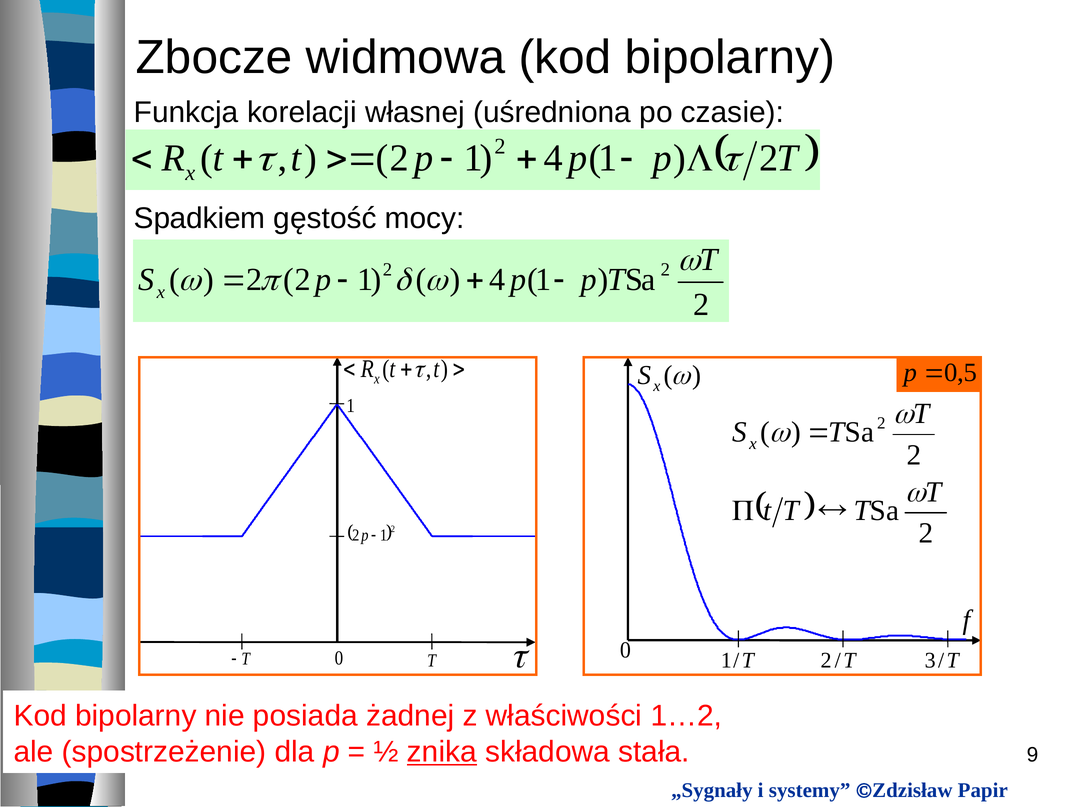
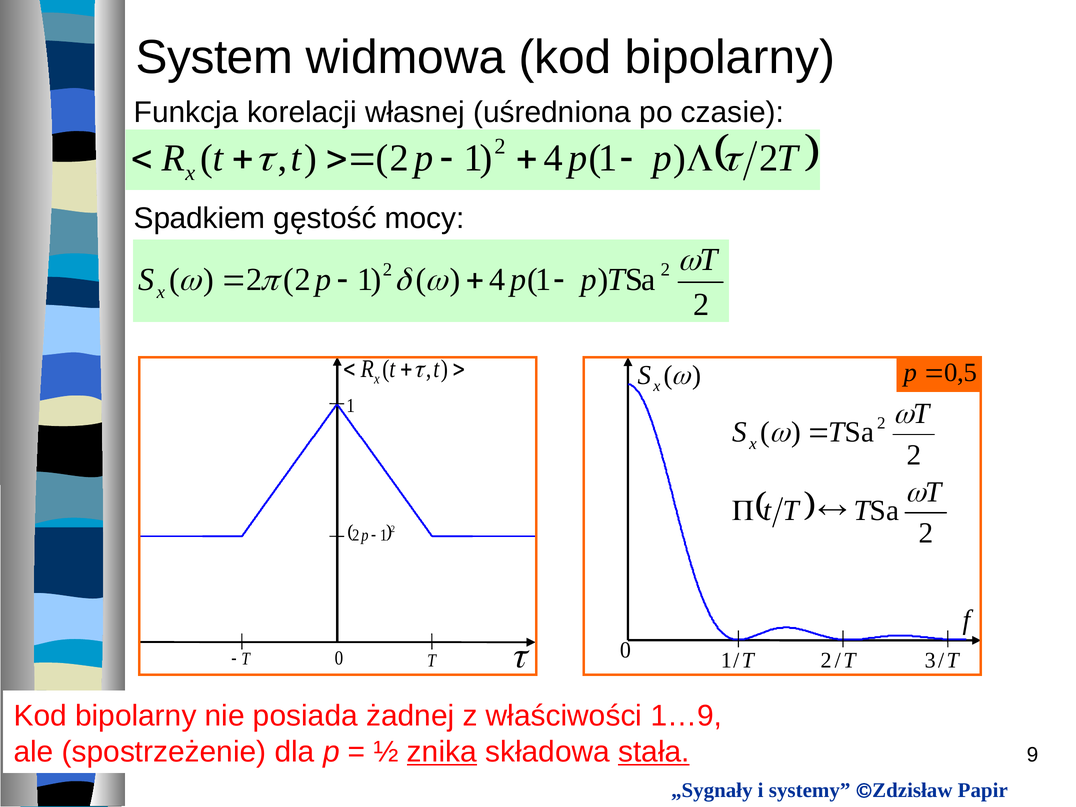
Zbocze: Zbocze -> System (214, 57)
1…2: 1…2 -> 1…9 (686, 716)
stała underline: none -> present (654, 752)
